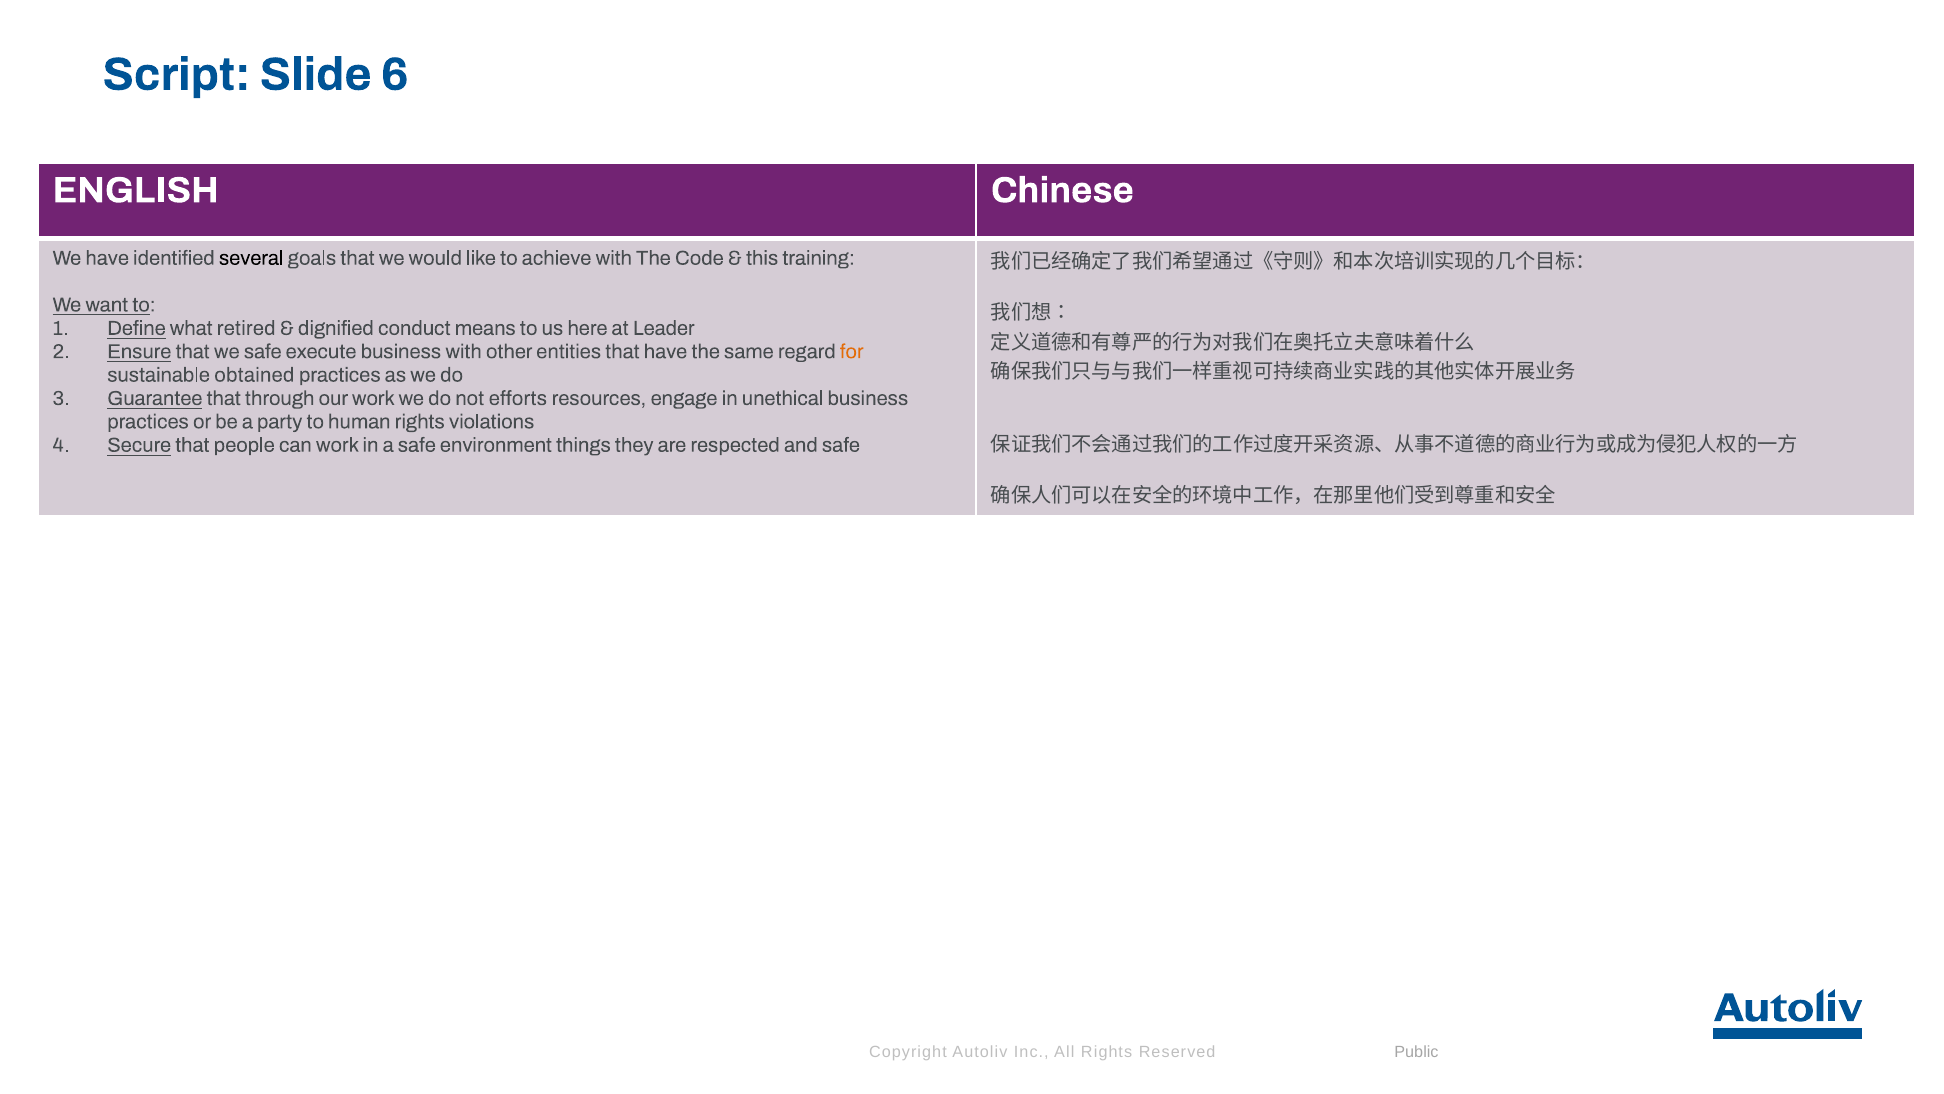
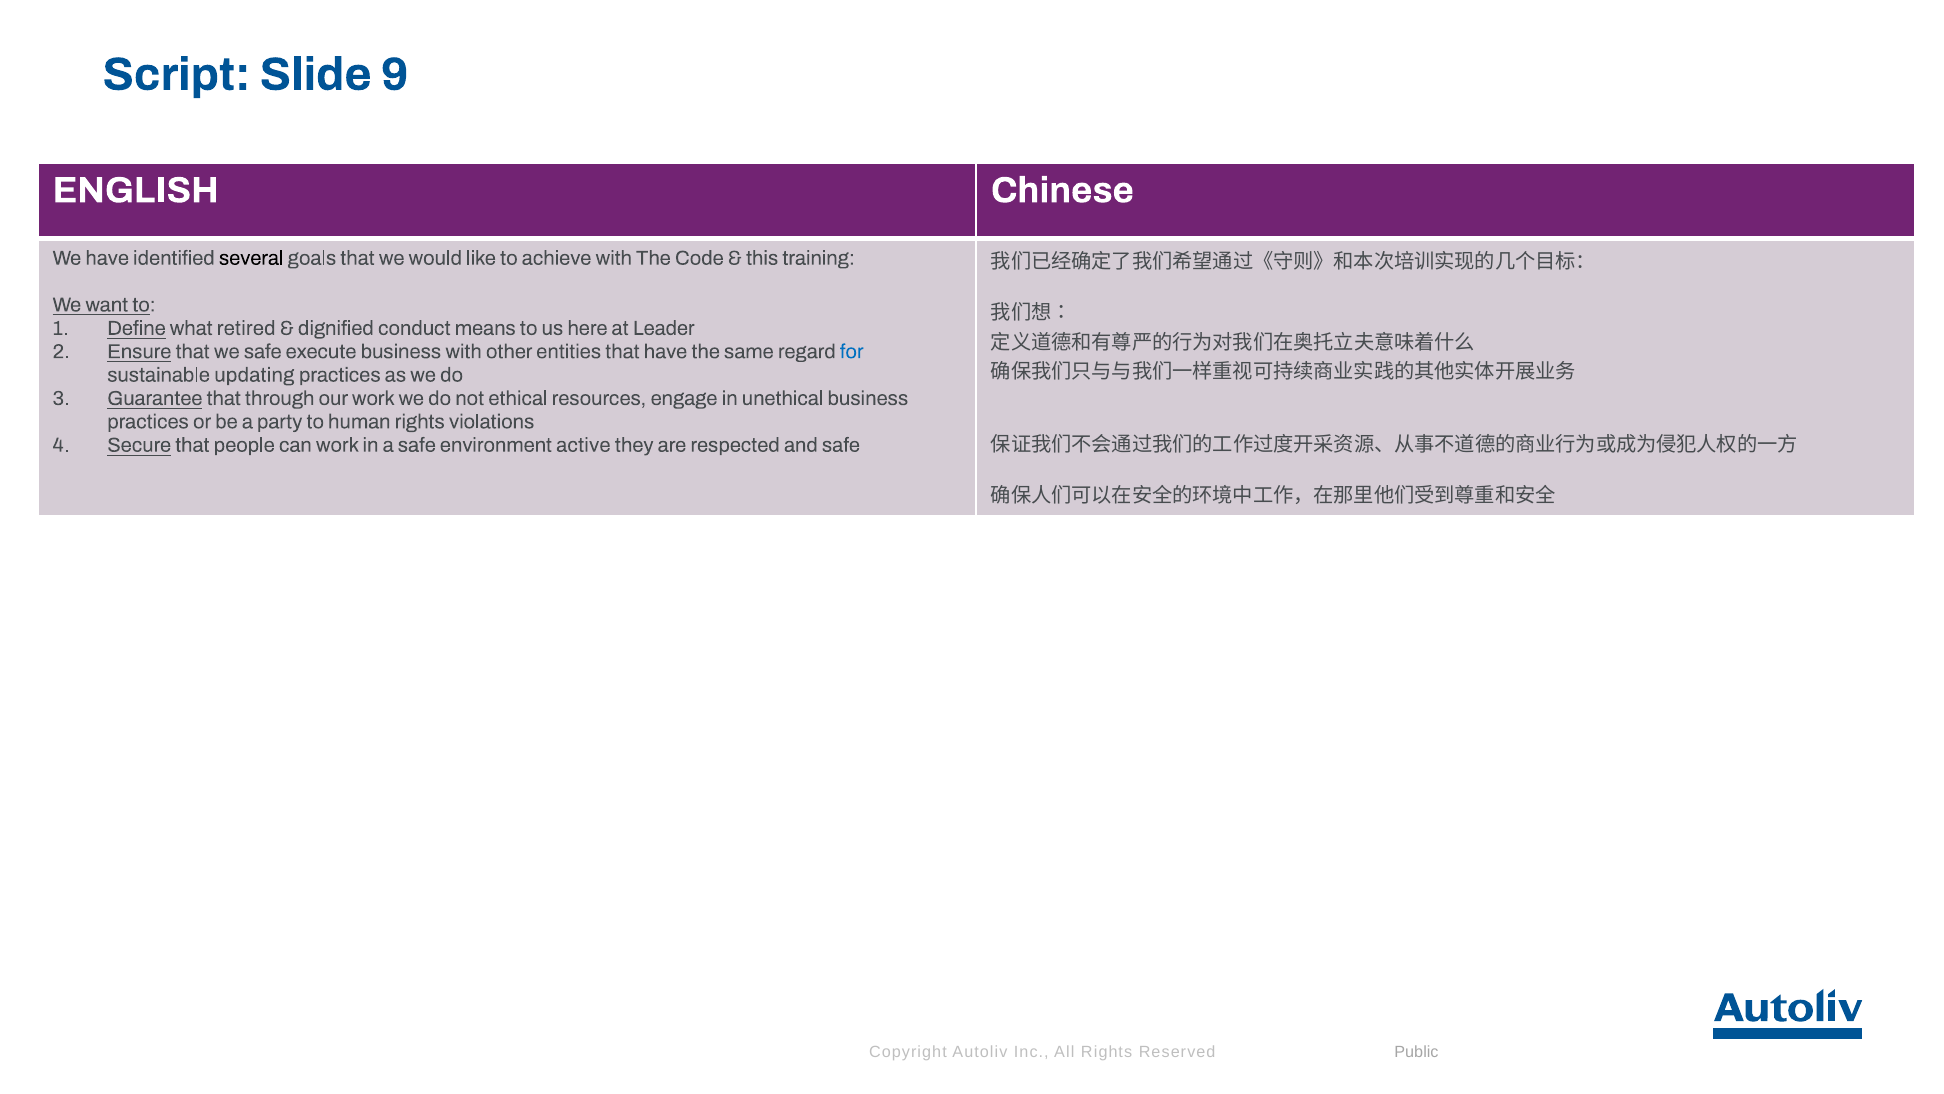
6: 6 -> 9 (395, 74)
for colour: orange -> blue (852, 351)
obtained: obtained -> updating (254, 375)
efforts: efforts -> ethical (518, 398)
things: things -> active (583, 445)
